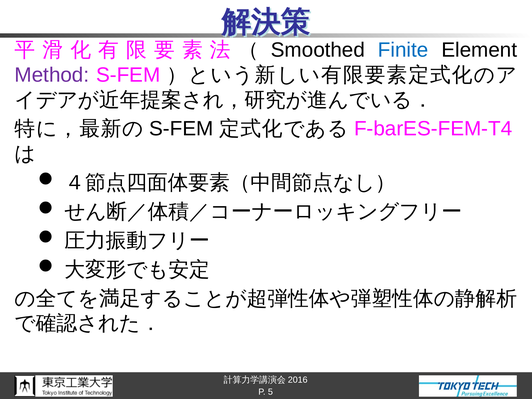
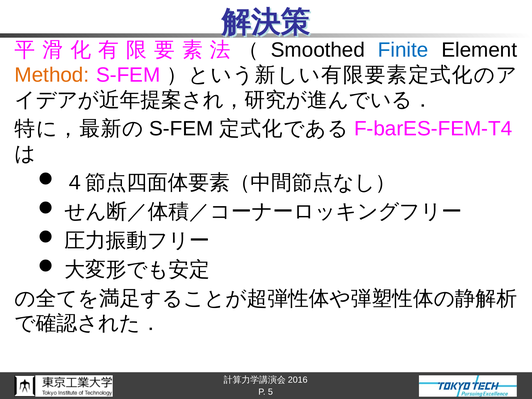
Method colour: purple -> orange (52, 75)
